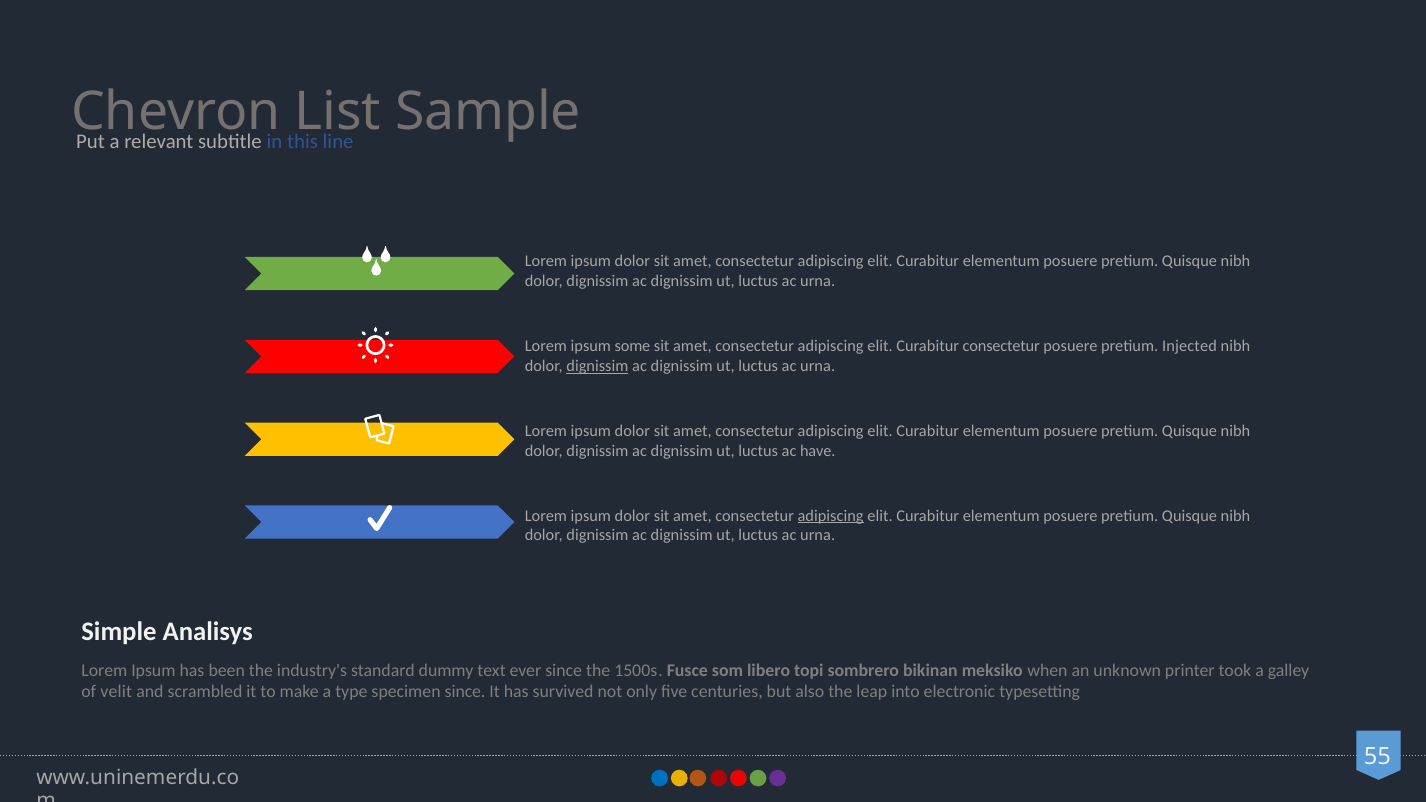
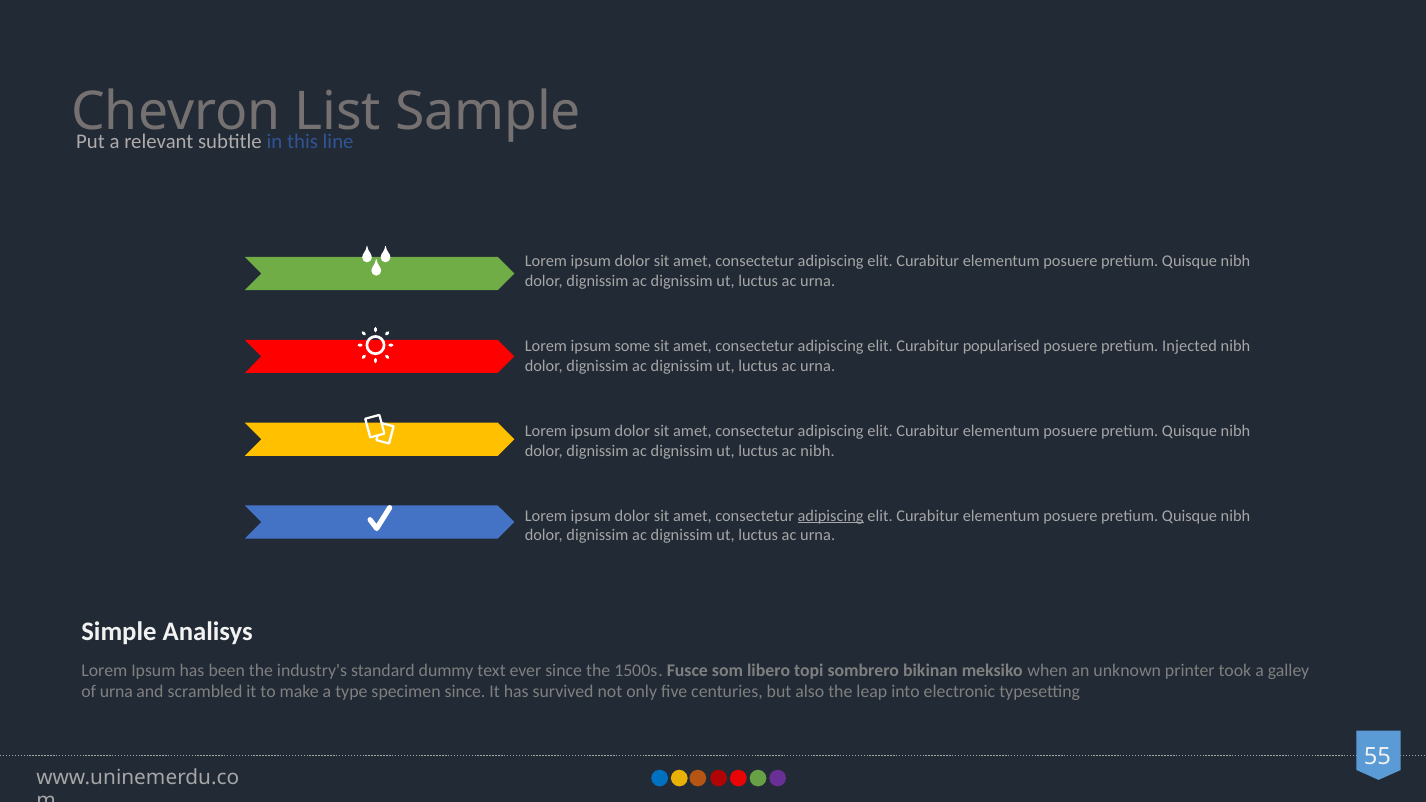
Curabitur consectetur: consectetur -> popularised (1001, 347)
dignissim underline: present -> none (597, 366)
ac have: have -> nibh (818, 451)
of velit: velit -> urna (116, 692)
